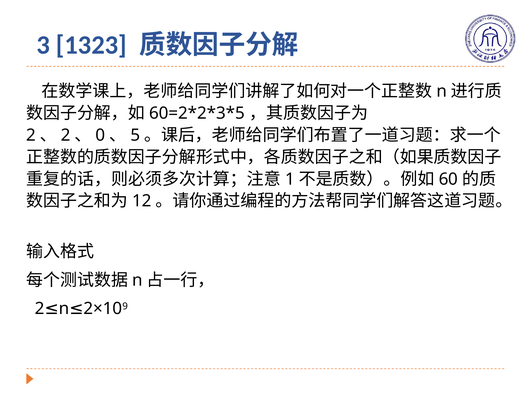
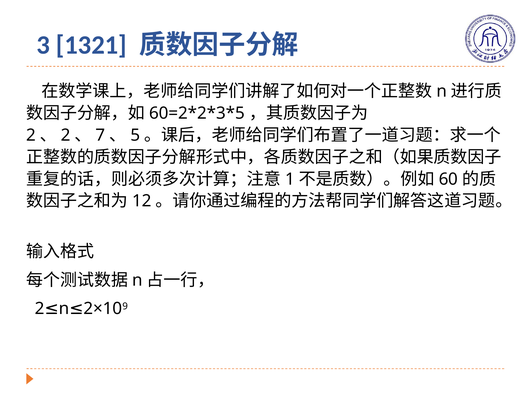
1323: 1323 -> 1321 (91, 45)
0: 0 -> 7 (100, 135)
